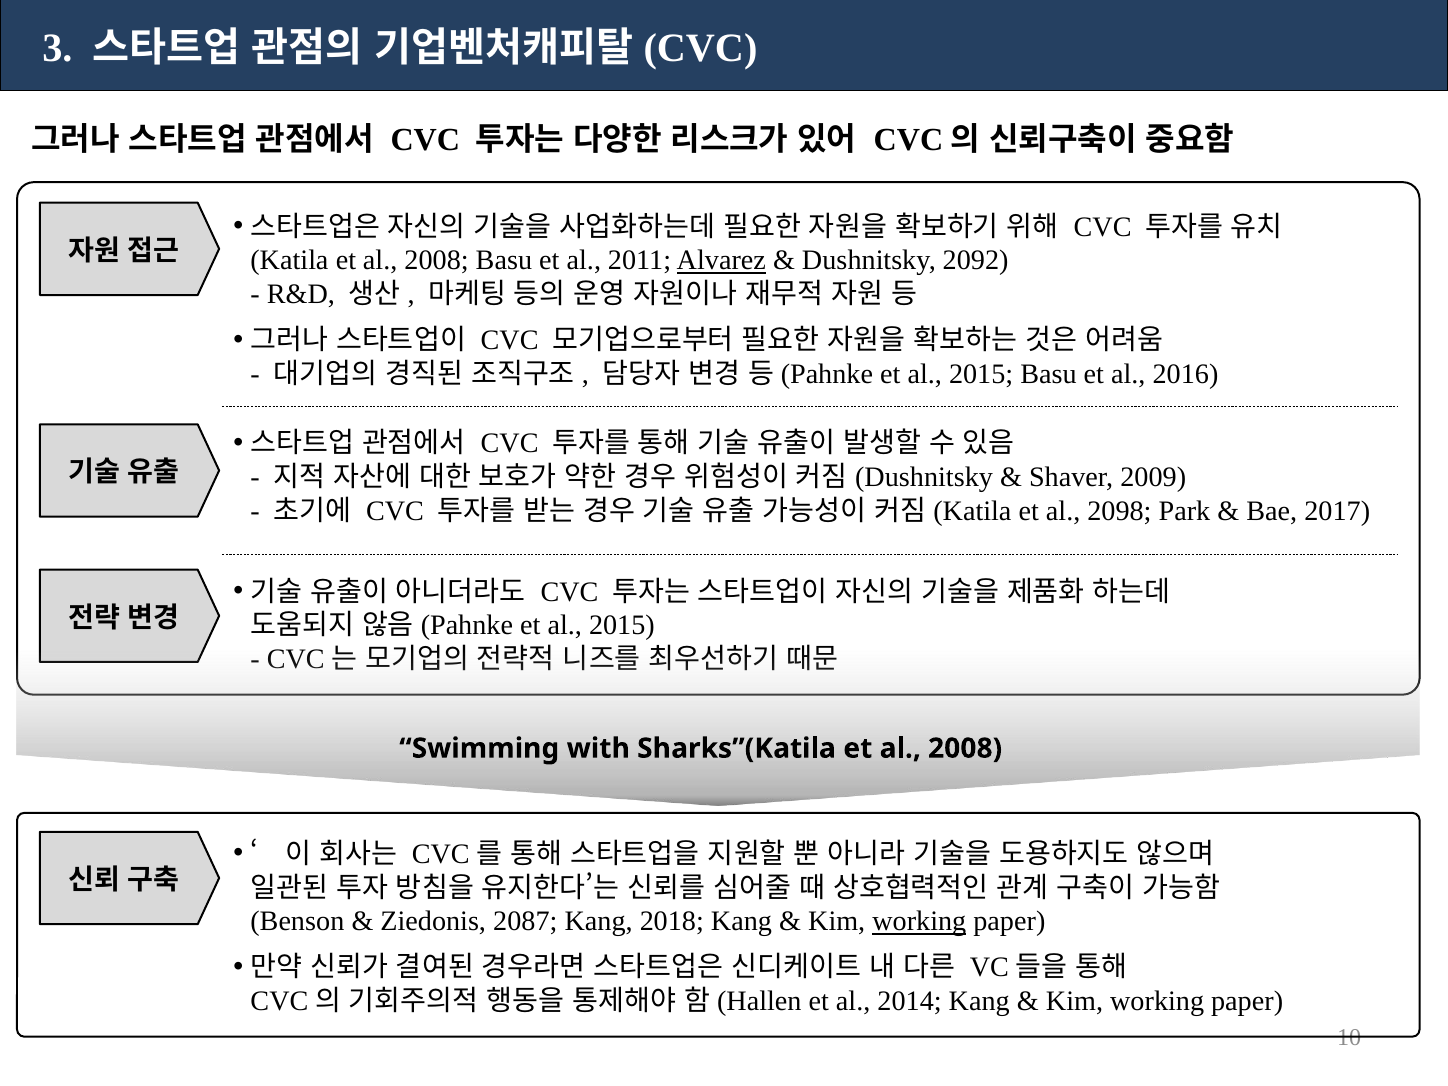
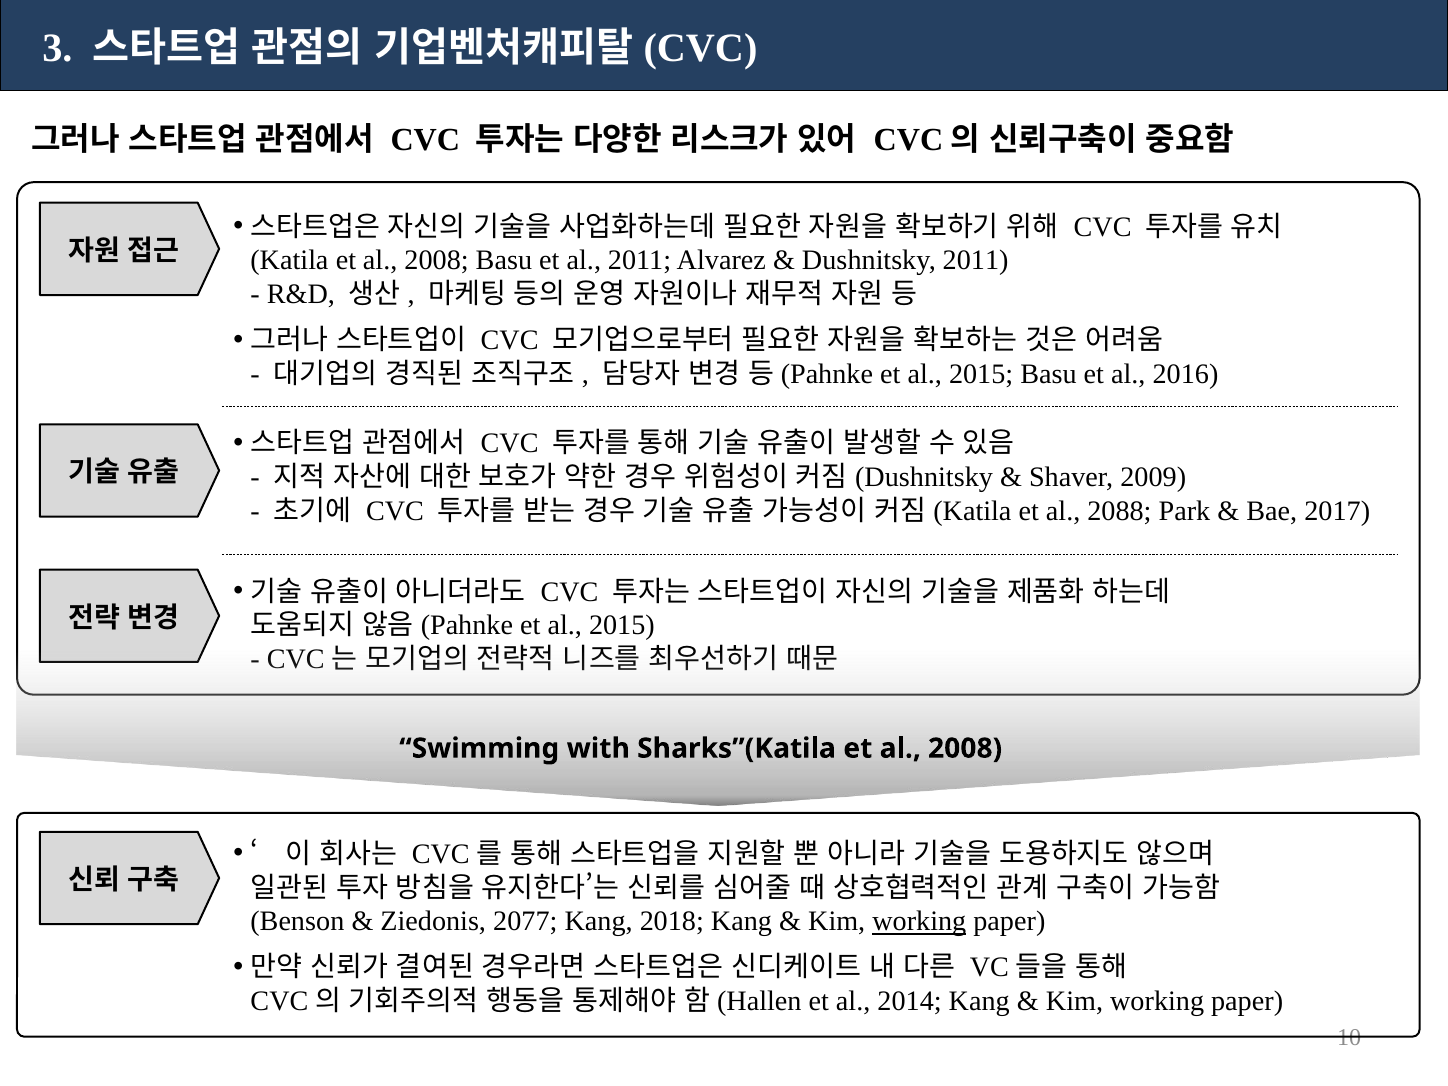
Alvarez underline: present -> none (721, 261)
Dushnitsky 2092: 2092 -> 2011 (976, 261)
2098: 2098 -> 2088 (1119, 511)
2087: 2087 -> 2077 (525, 922)
